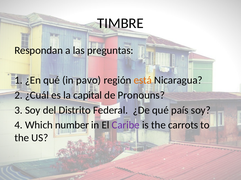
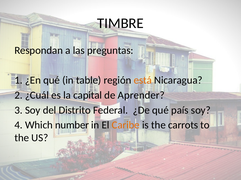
pavo: pavo -> table (89, 81)
Pronouns: Pronouns -> Aprender (141, 96)
Caribe colour: purple -> orange (126, 126)
